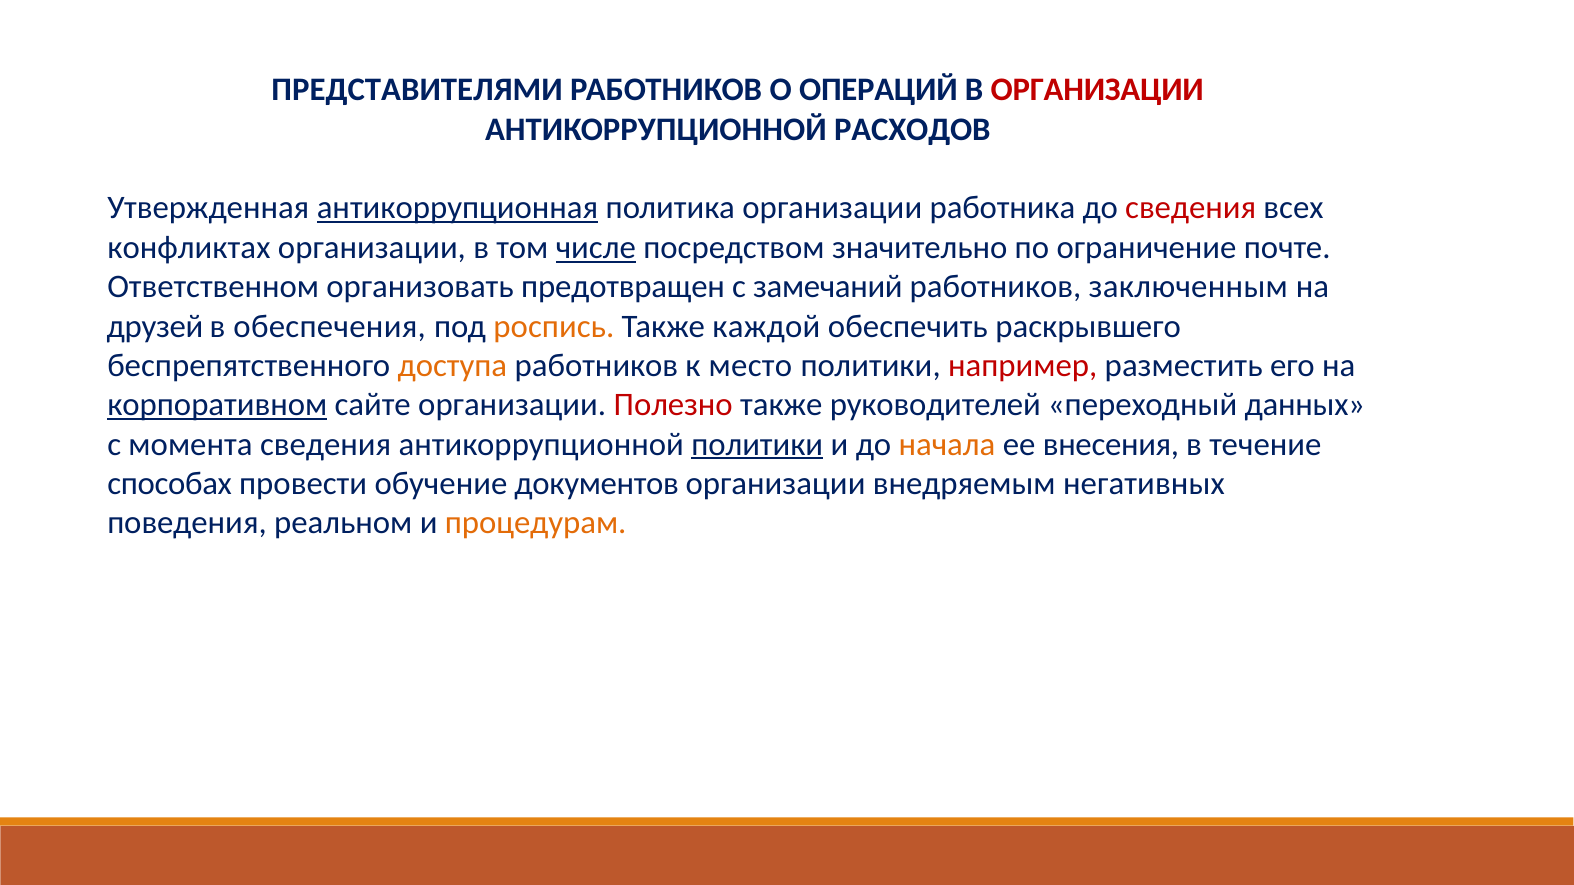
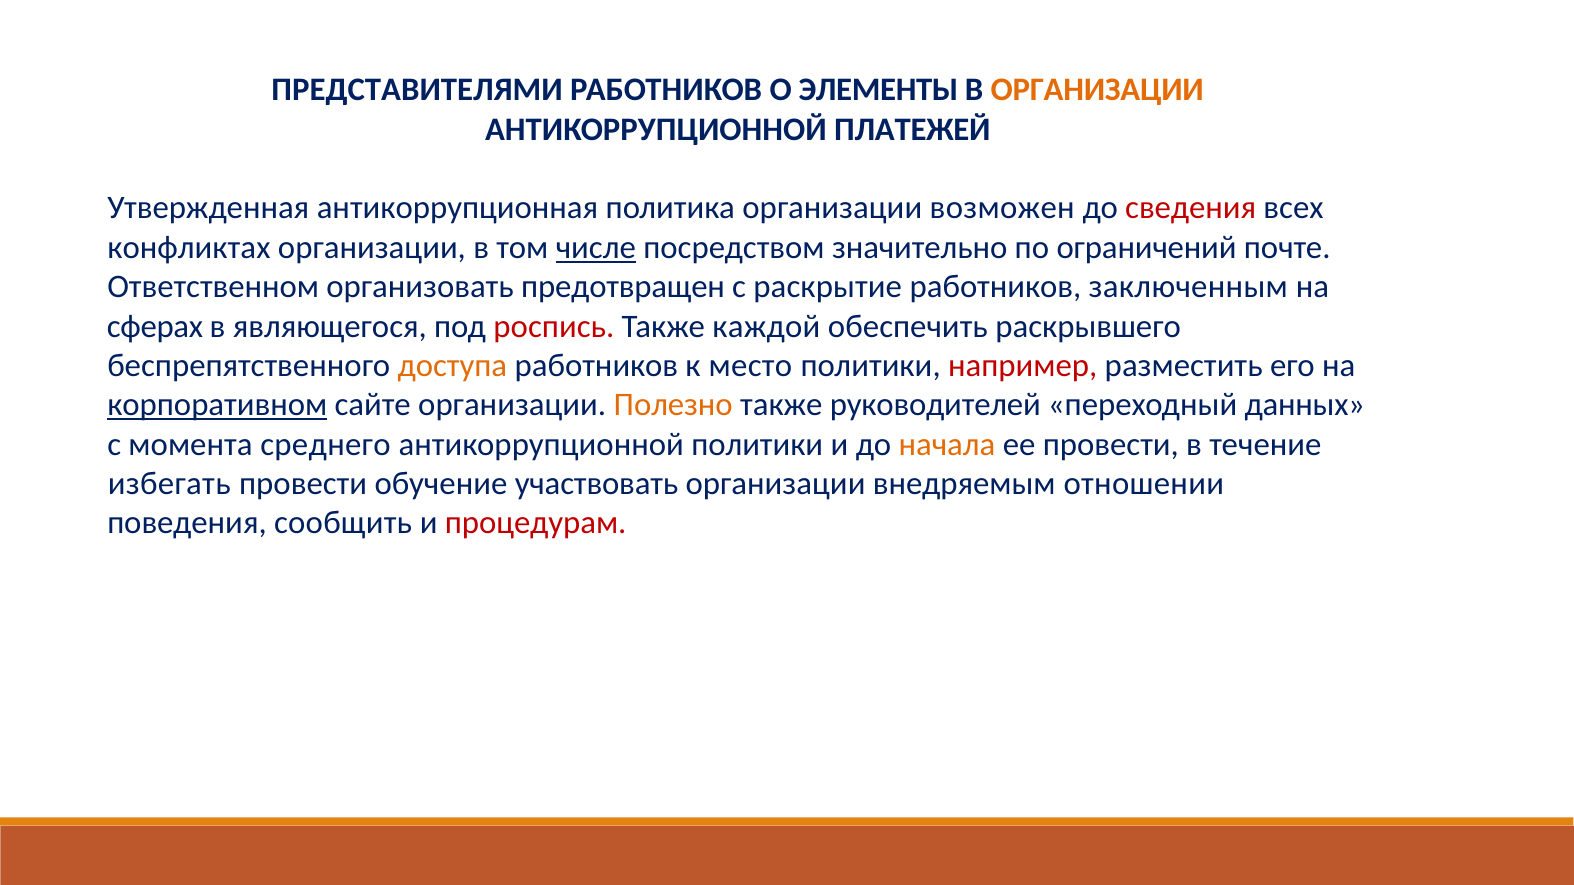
ОПЕРАЦИЙ: ОПЕРАЦИЙ -> ЭЛЕМЕНТЫ (878, 90)
ОРГАНИЗАЦИИ colour: red -> orange (1097, 90)
РАСХОДОВ: РАСХОДОВ -> ПЛАТЕЖЕЙ (912, 130)
антикоррупционная underline: present -> none (458, 208)
работника: работника -> возможен (1002, 208)
ограничение: ограничение -> ограничений (1147, 248)
замечаний: замечаний -> раскрытие (828, 287)
друзей: друзей -> сферах (155, 326)
обеспечения: обеспечения -> являющегося (330, 326)
роспись colour: orange -> red (554, 326)
Полезно colour: red -> orange (673, 405)
момента сведения: сведения -> среднего (325, 444)
политики underline: present -> none (757, 444)
ее внесения: внесения -> провести (1111, 444)
способах: способах -> избегать (169, 484)
документов: документов -> участвовать (597, 484)
негативных: негативных -> отношении (1144, 484)
реальном: реальном -> сообщить (343, 523)
процедурам colour: orange -> red (536, 523)
